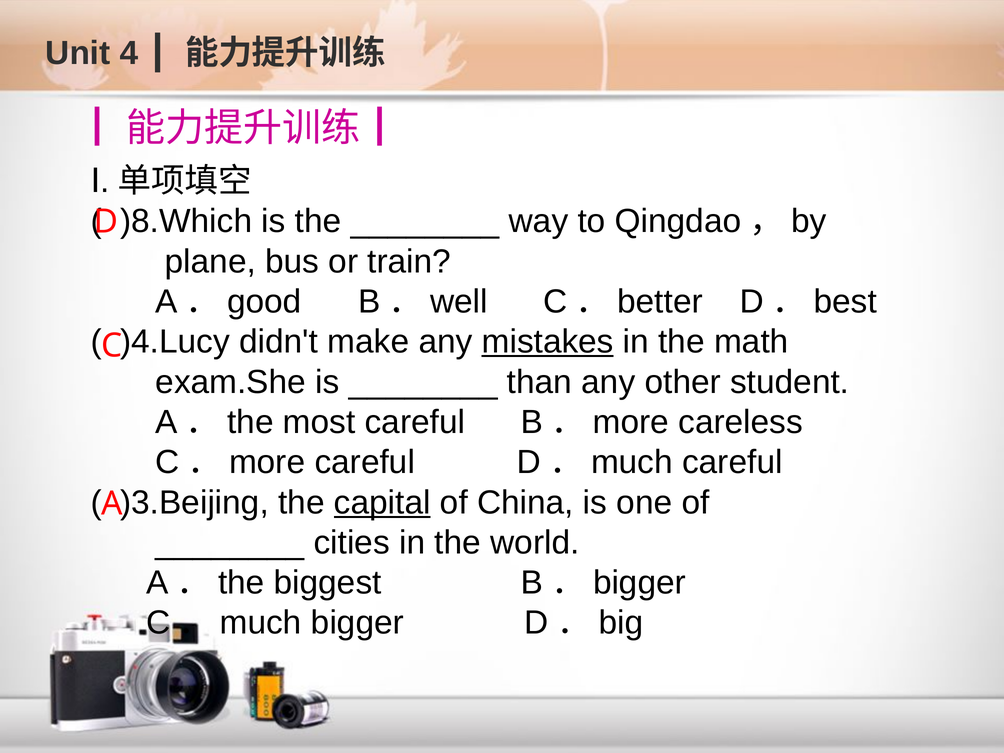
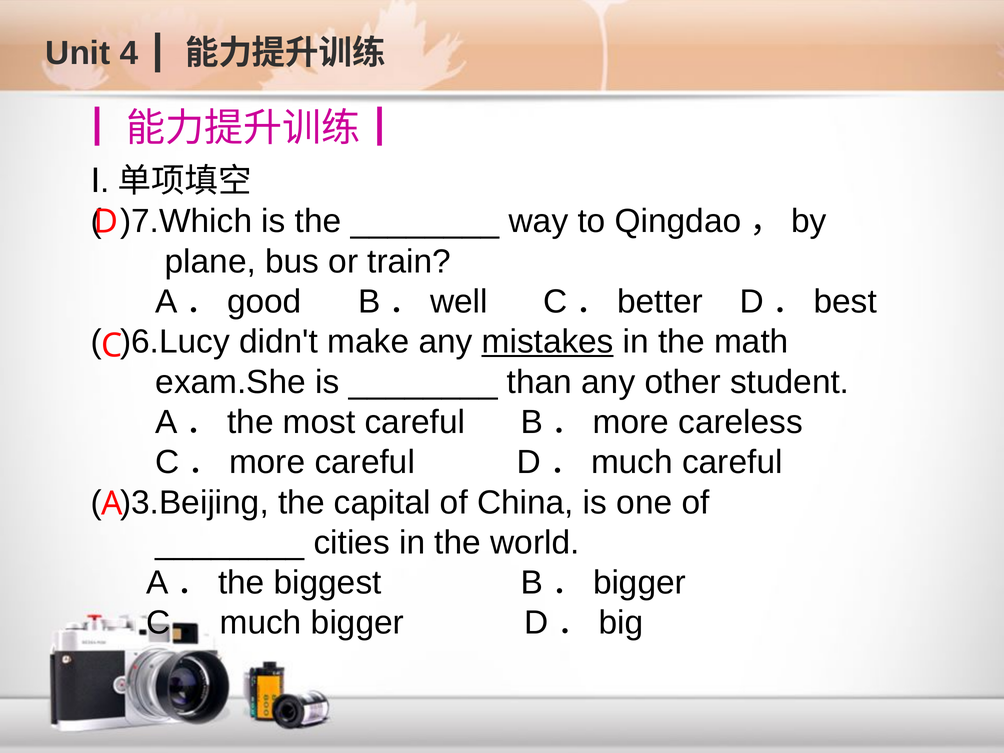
)8.Which: )8.Which -> )7.Which (186, 221)
)4.Lucy: )4.Lucy -> )6.Lucy (175, 342)
capital underline: present -> none (382, 502)
